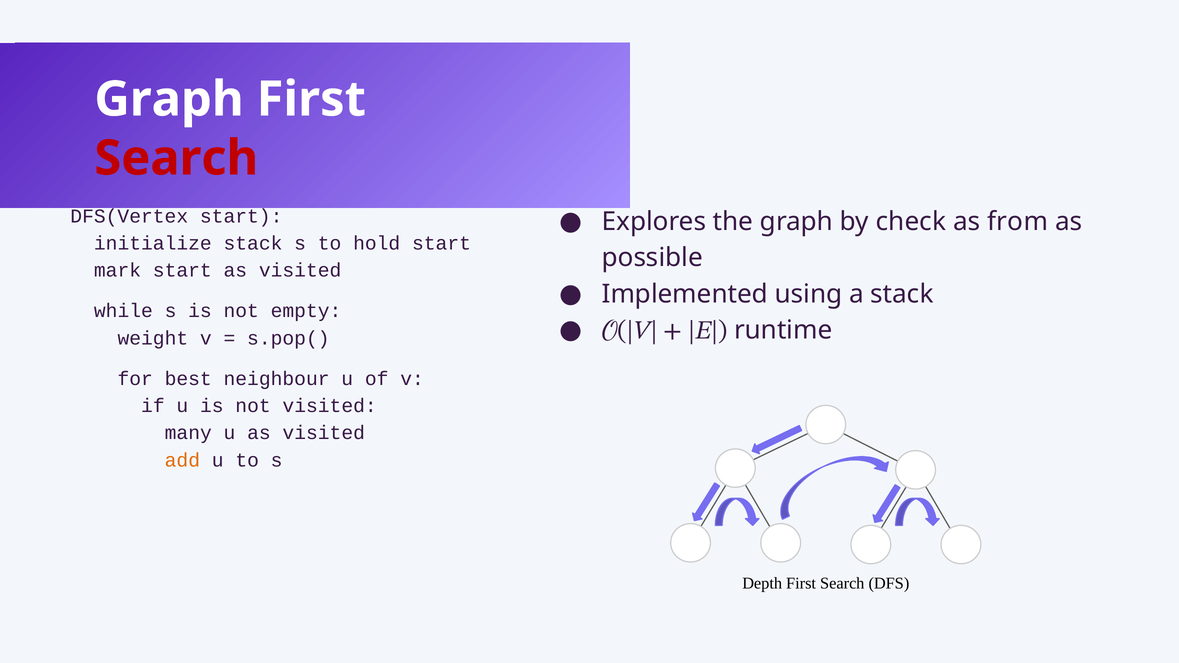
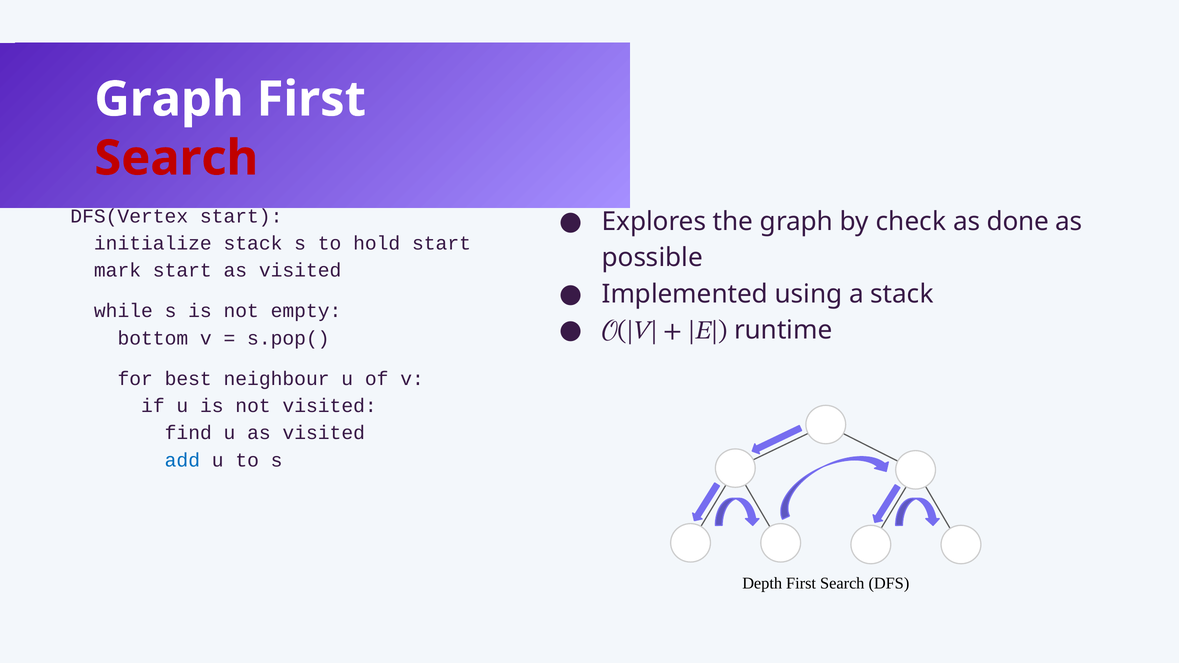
from: from -> done (1018, 222)
weight: weight -> bottom (153, 338)
many: many -> find (188, 433)
add colour: orange -> blue (182, 460)
